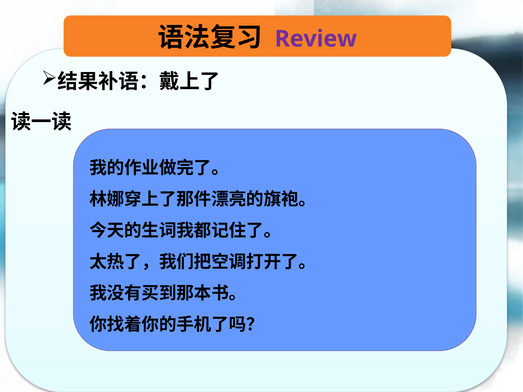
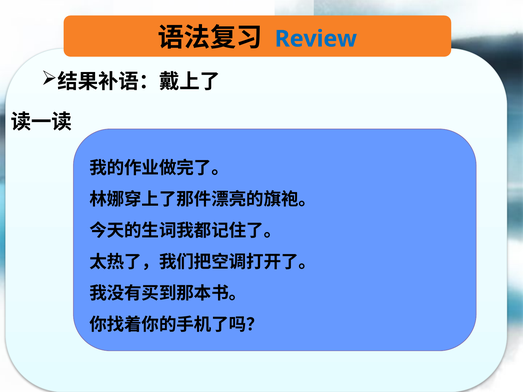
Review colour: purple -> blue (316, 39)
